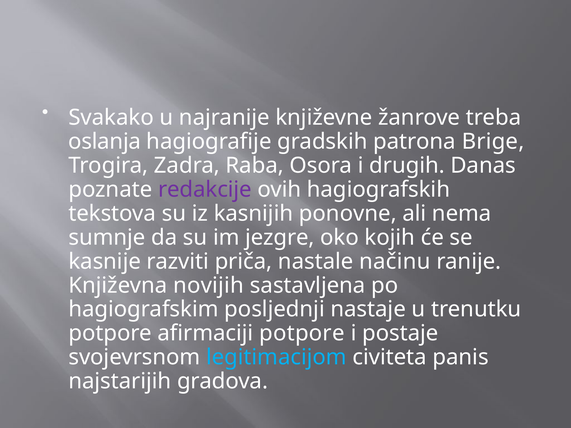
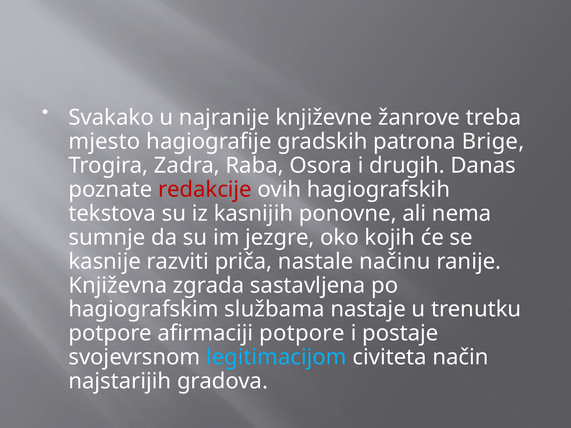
oslanja: oslanja -> mjesto (104, 142)
redakcije colour: purple -> red (205, 190)
novijih: novijih -> zgrada (209, 286)
posljednji: posljednji -> službama (274, 310)
panis: panis -> način (461, 357)
